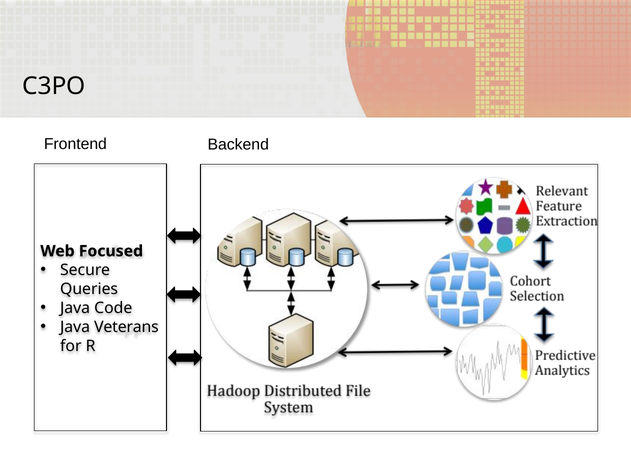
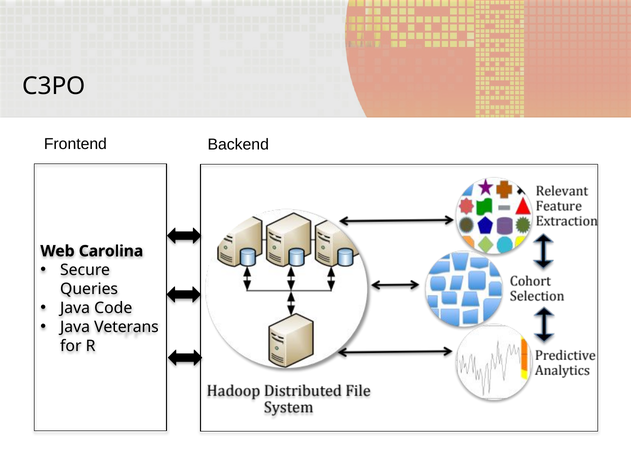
Focused: Focused -> Carolina (111, 251)
